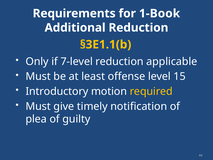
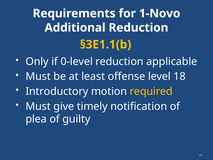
1-Book: 1-Book -> 1-Novo (160, 13)
7-level: 7-level -> 0-level (77, 61)
15: 15 -> 18 (180, 76)
